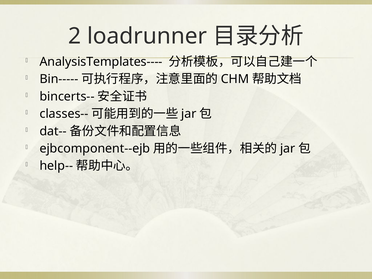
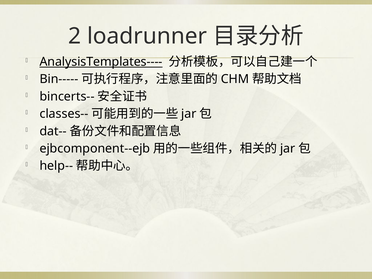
AnalysisTemplates---- underline: none -> present (101, 62)
